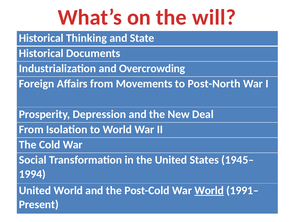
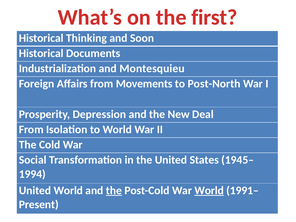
will: will -> first (214, 17)
State: State -> Soon (142, 38)
Overcrowding: Overcrowding -> Montesquieu (152, 69)
the underline: none -> present (114, 190)
